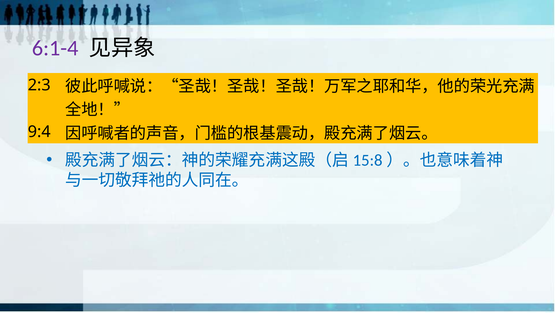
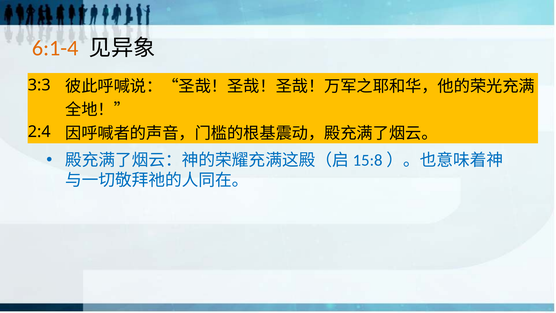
6:1-4 colour: purple -> orange (55, 48)
2:3: 2:3 -> 3:3 (39, 85)
9:4: 9:4 -> 2:4 (39, 132)
